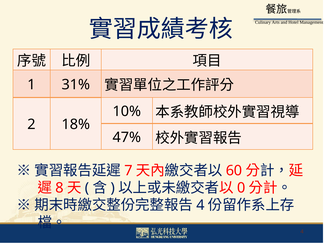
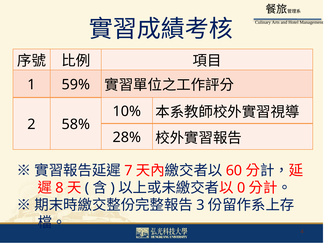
31%: 31% -> 59% (76, 85)
18%: 18% -> 58% (76, 124)
47%: 47% -> 28% (127, 137)
4: 4 -> 3 (200, 205)
